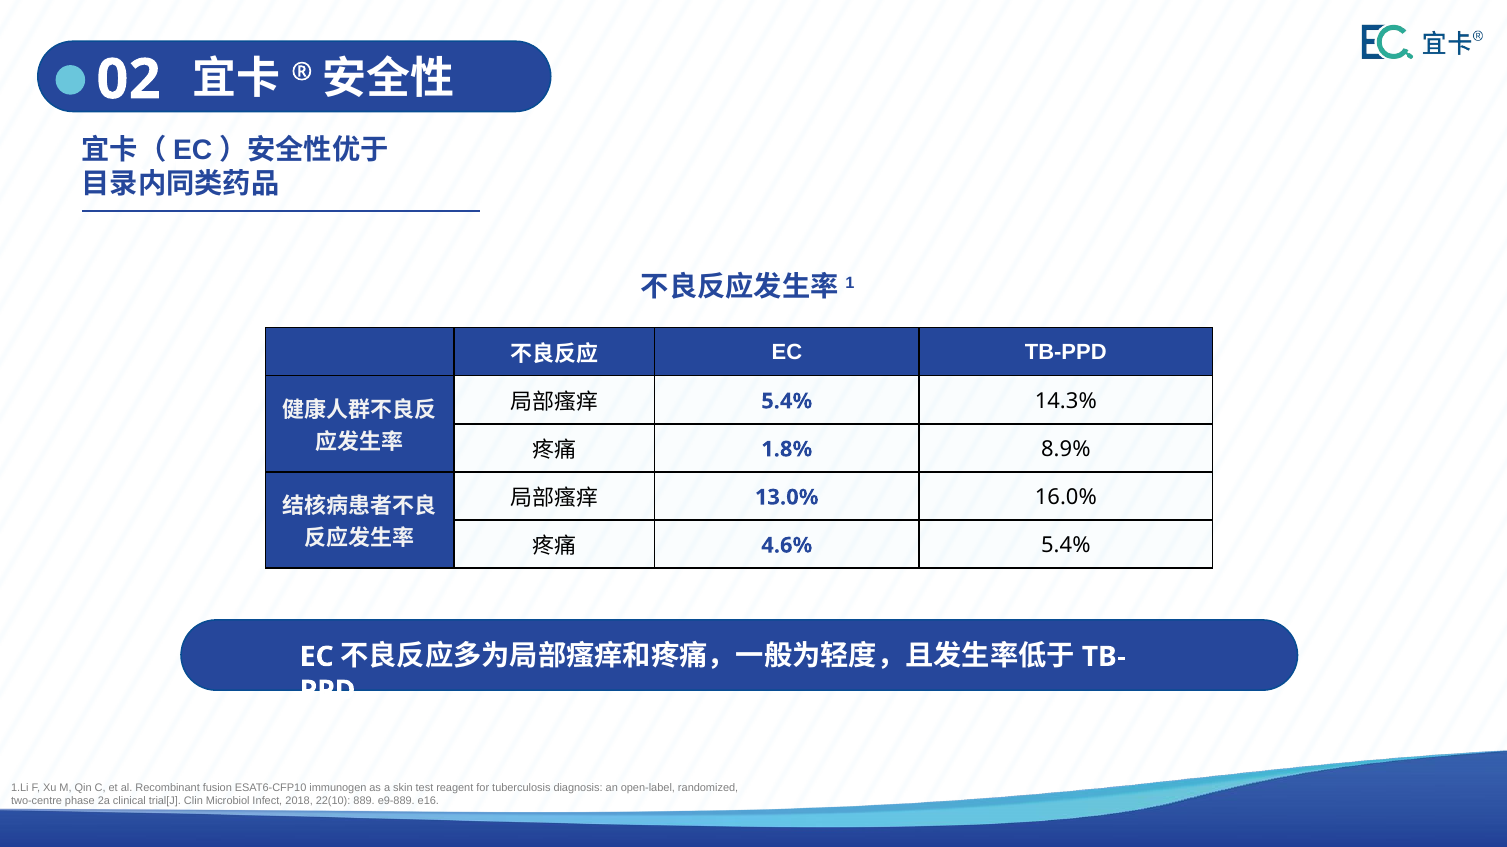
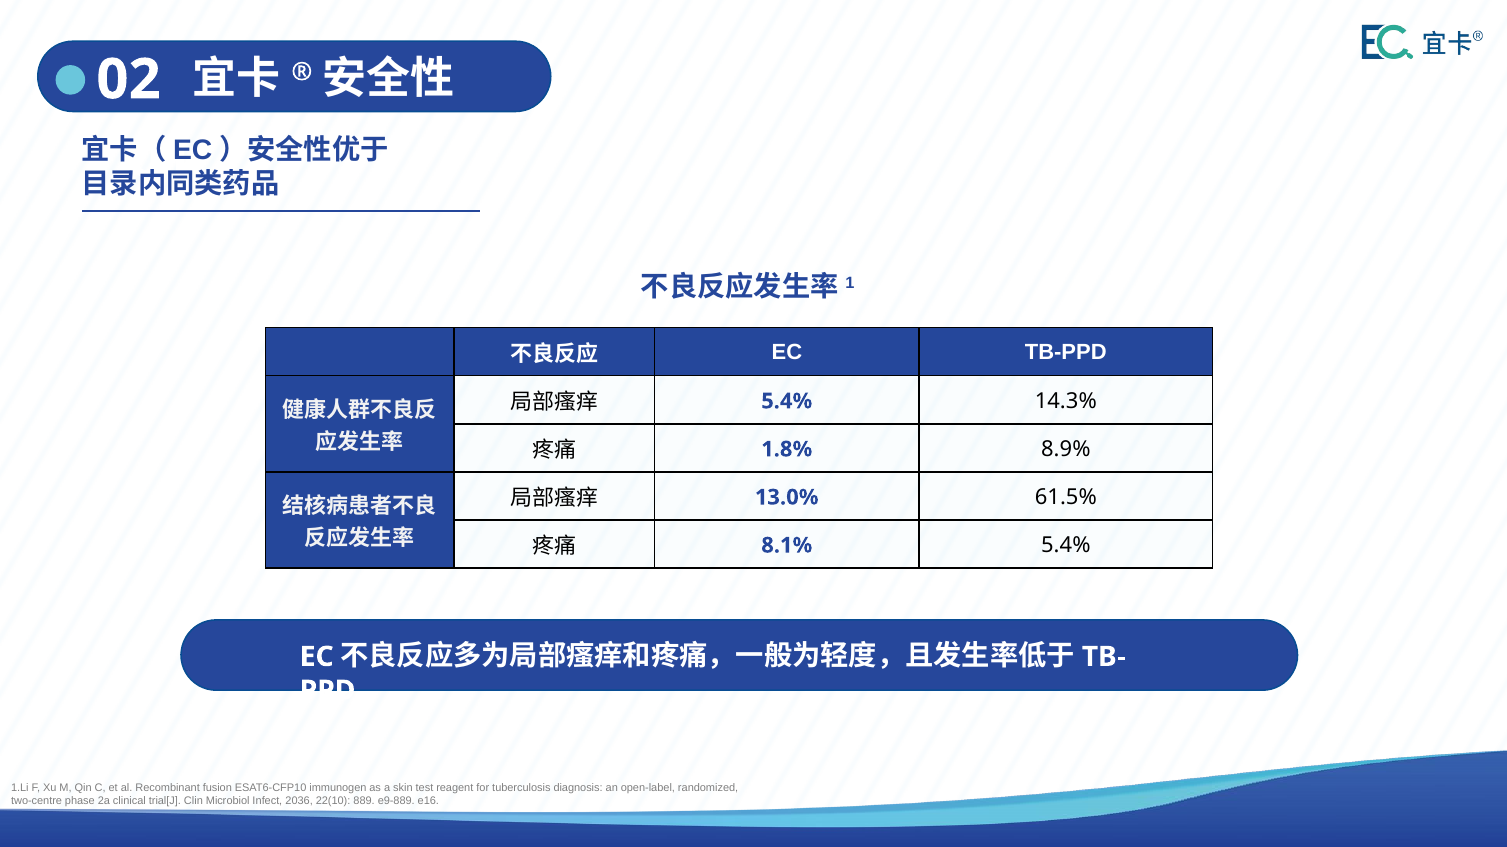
16.0%: 16.0% -> 61.5% (1066, 498)
4.6%: 4.6% -> 8.1% (787, 546)
2018: 2018 -> 2036 (299, 802)
